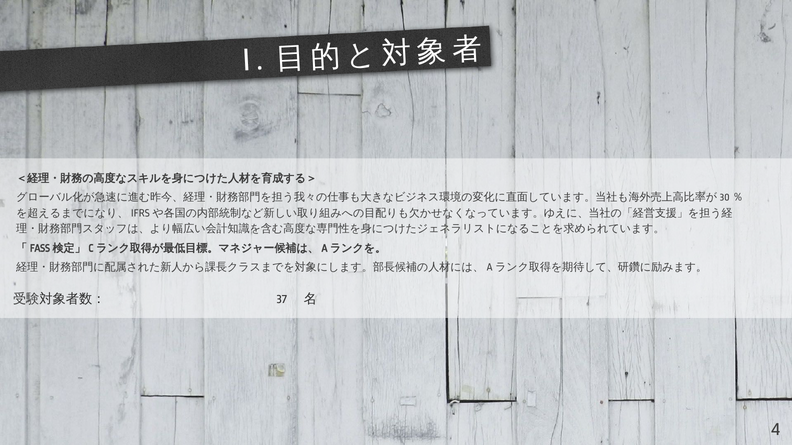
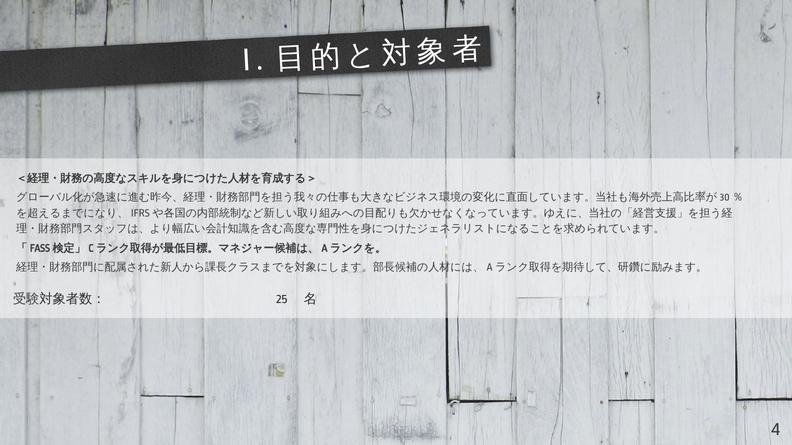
37: 37 -> 25 (282, 299)
